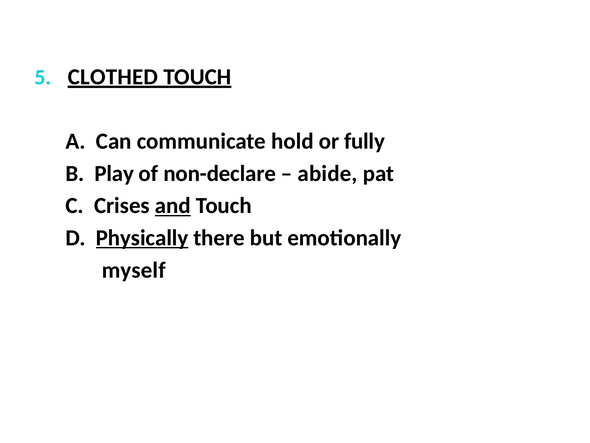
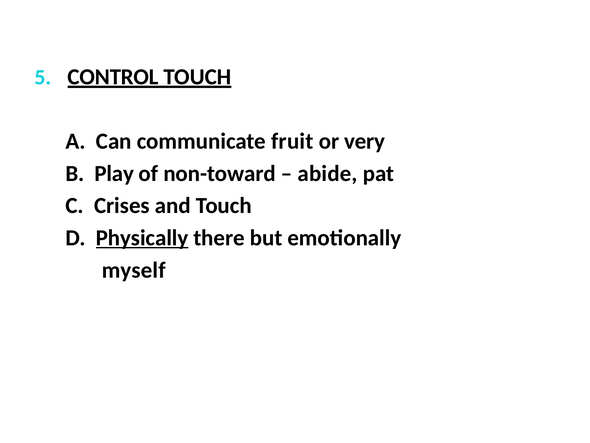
CLOTHED: CLOTHED -> CONTROL (113, 77)
hold: hold -> fruit (292, 141)
fully: fully -> very (365, 141)
non-declare: non-declare -> non-toward (220, 173)
and underline: present -> none (173, 206)
